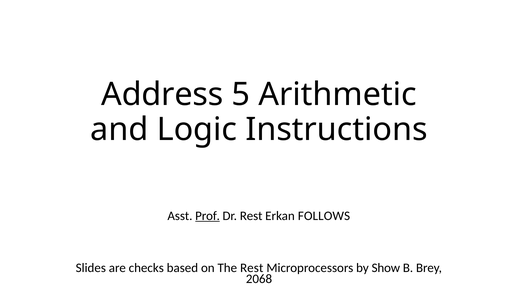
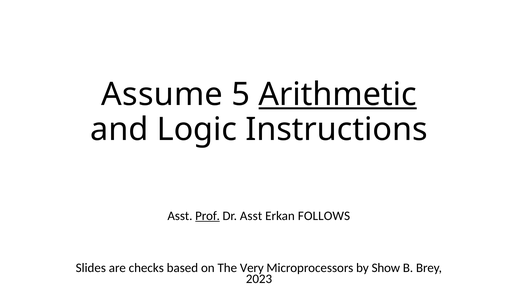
Address: Address -> Assume (162, 95)
Arithmetic underline: none -> present (338, 95)
Dr Rest: Rest -> Asst (251, 216)
The Rest: Rest -> Very (252, 268)
2068: 2068 -> 2023 (259, 279)
